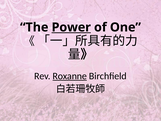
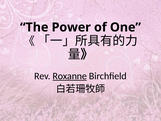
Power underline: present -> none (71, 27)
